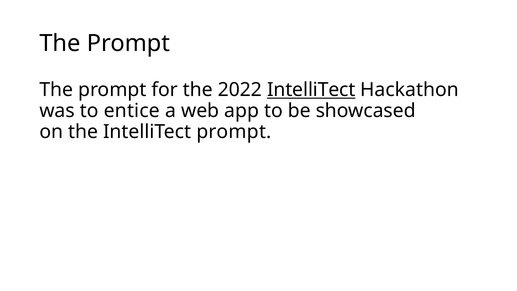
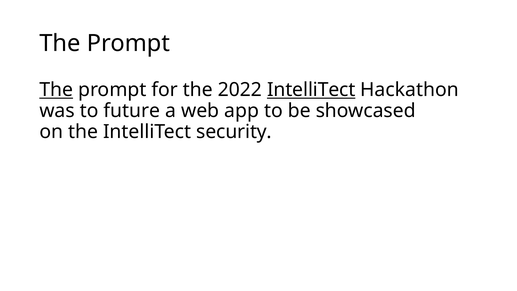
The underline: none -> present (56, 90)
entice: entice -> future (132, 111)
IntelliTect prompt: prompt -> security (234, 132)
